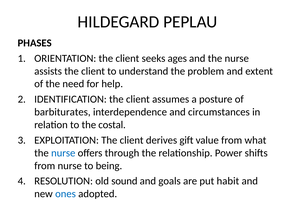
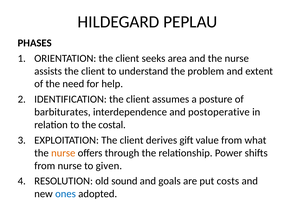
ages: ages -> area (177, 58)
circumstances: circumstances -> postoperative (219, 112)
nurse colour: blue -> orange (63, 153)
being: being -> given (109, 166)
habit: habit -> costs (228, 181)
